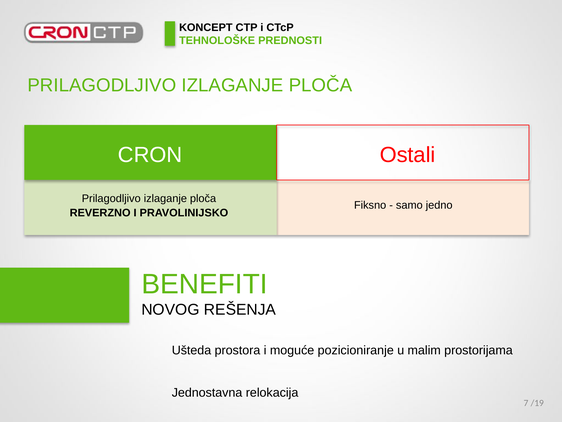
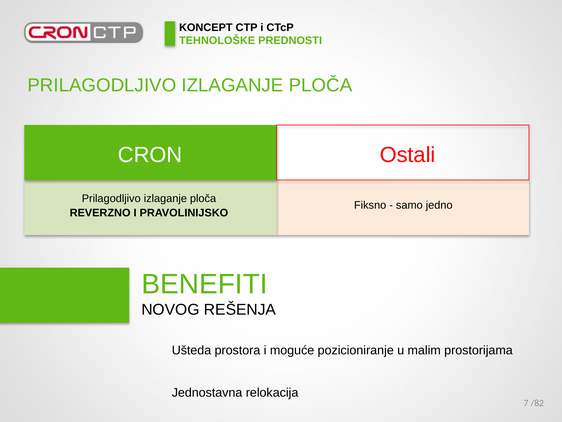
/19: /19 -> /82 (537, 403)
